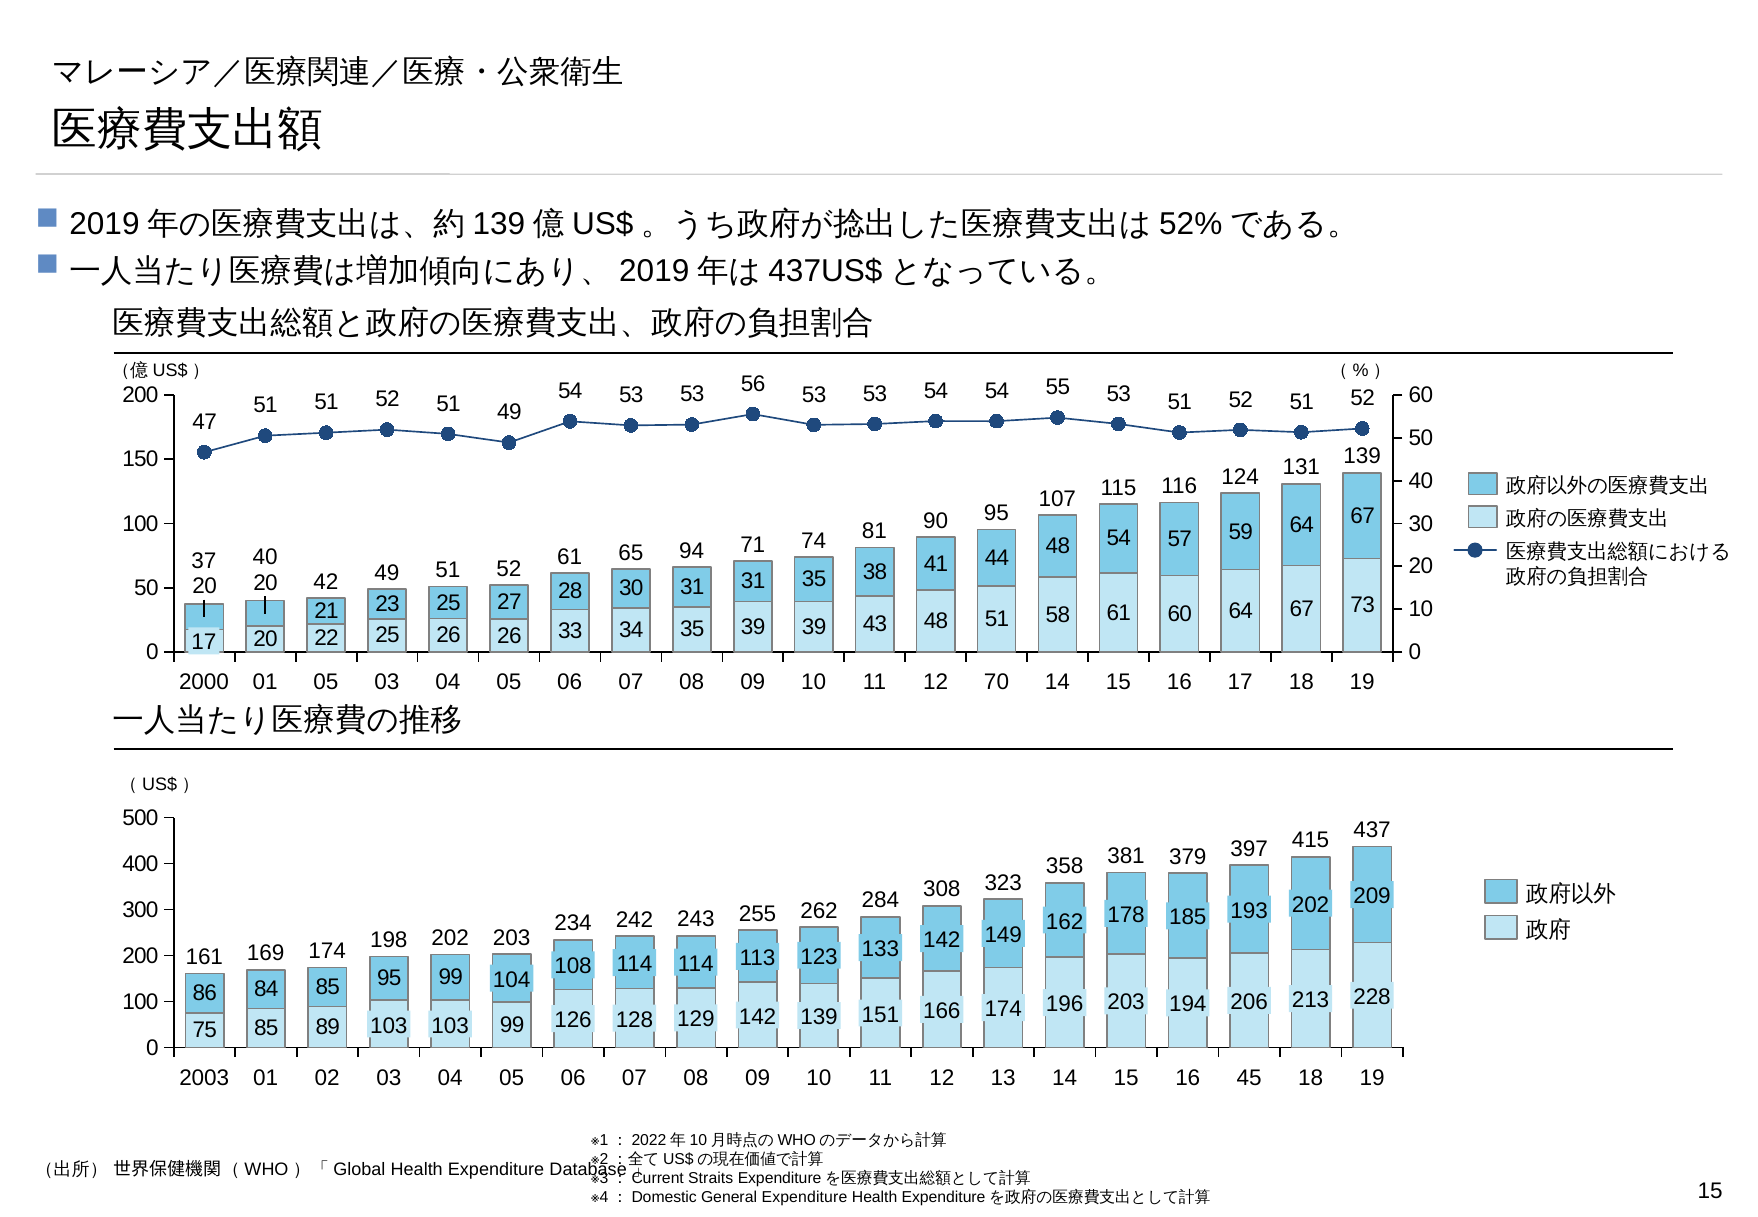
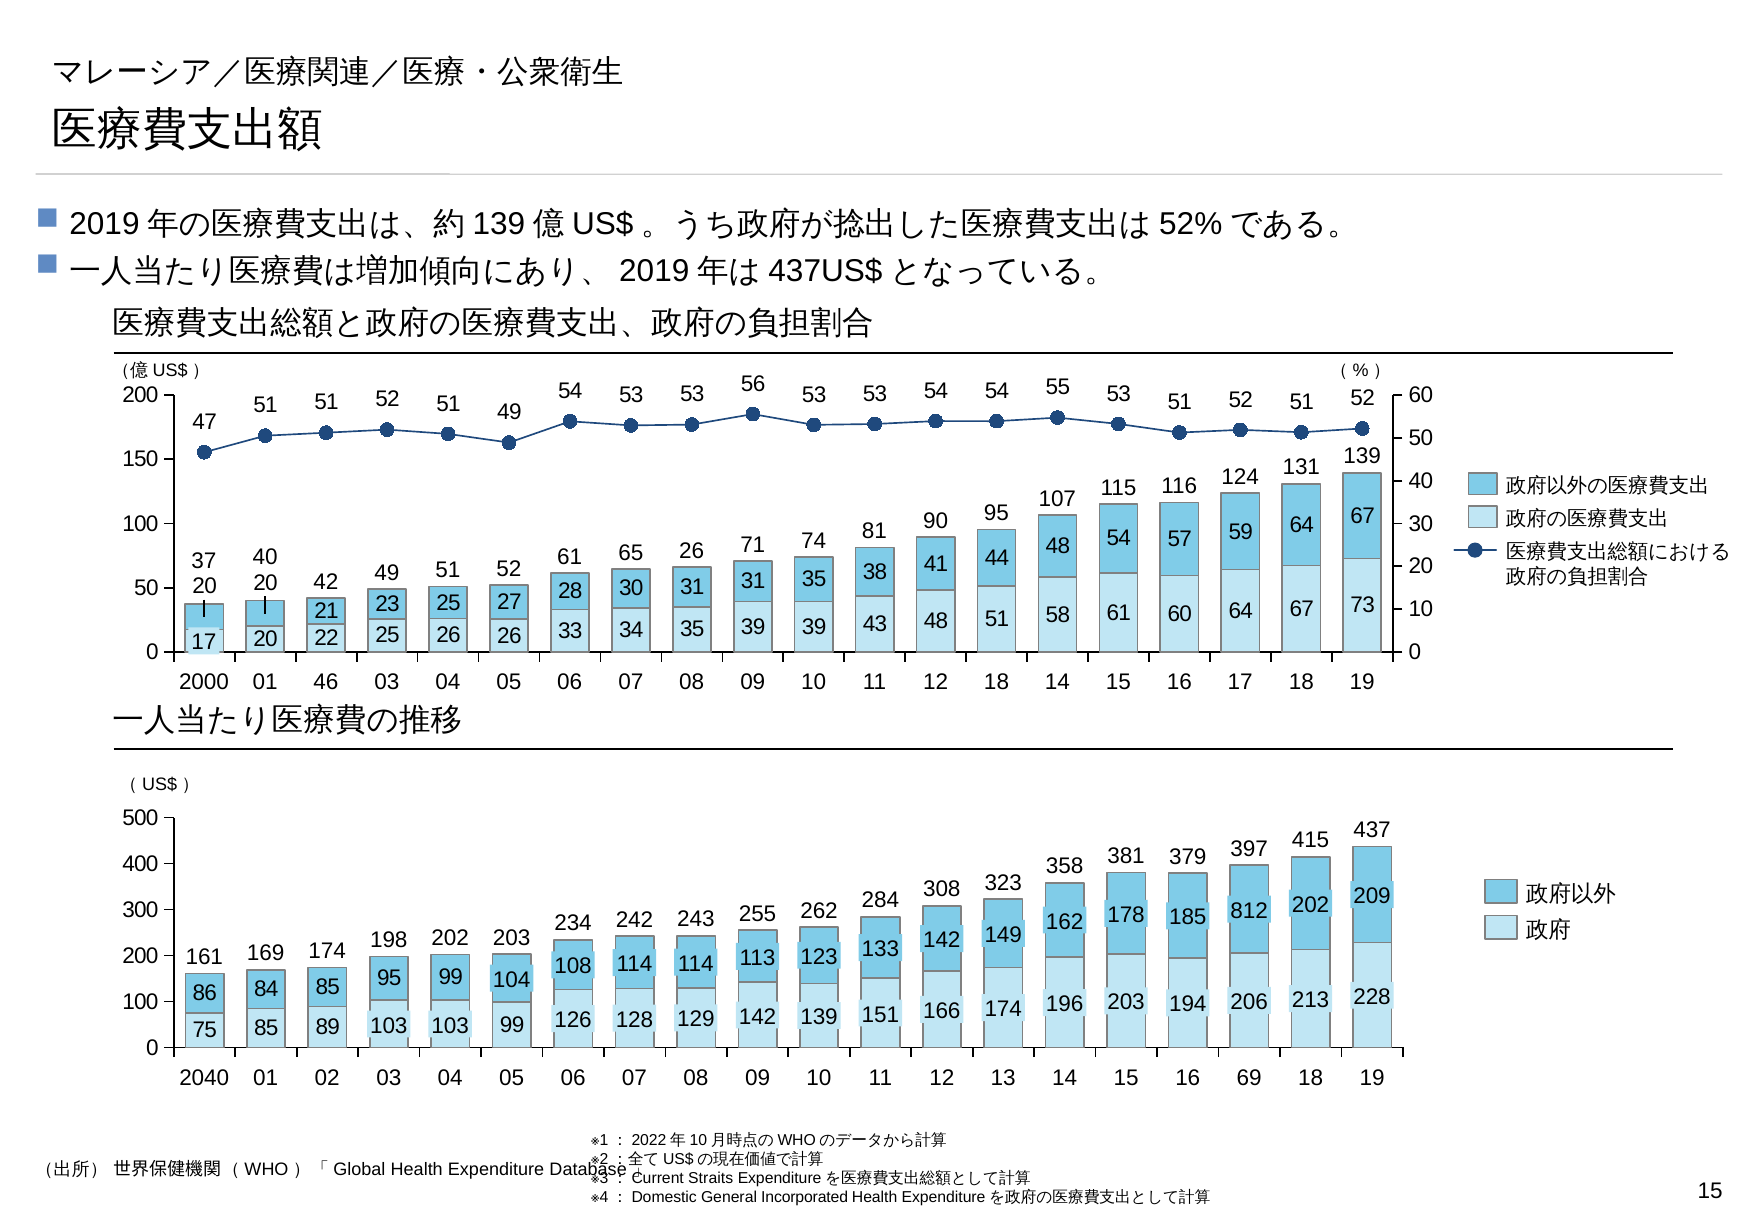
65 94: 94 -> 26 (692, 551)
2000 05: 05 -> 46 (326, 683)
12 70: 70 -> 18 (997, 683)
193: 193 -> 812 (1249, 911)
2003: 2003 -> 2040 (204, 1078)
45: 45 -> 69 (1249, 1078)
General Expenditure: Expenditure -> Incorporated (805, 1197)
